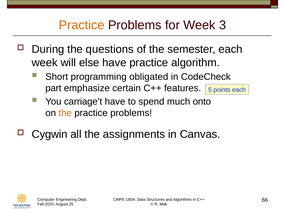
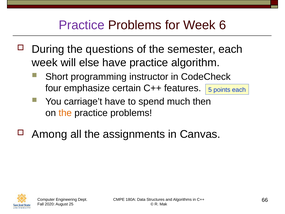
Practice colour: orange -> purple (82, 25)
3: 3 -> 6 (223, 25)
obligated: obligated -> instructor (149, 77)
part: part -> four (53, 88)
onto: onto -> then (202, 101)
Cygwin: Cygwin -> Among (50, 134)
